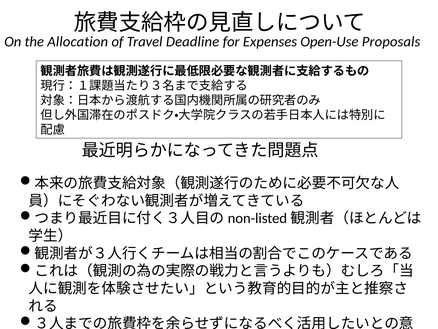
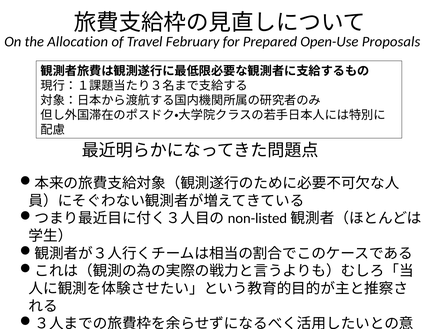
Deadline: Deadline -> February (193, 42)
Expenses: Expenses -> Prepared (270, 42)
